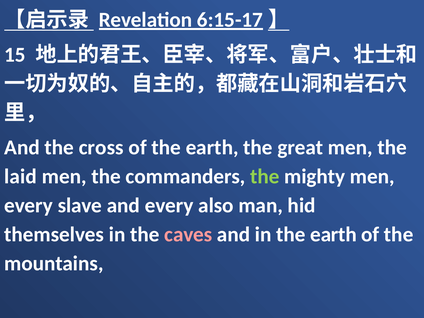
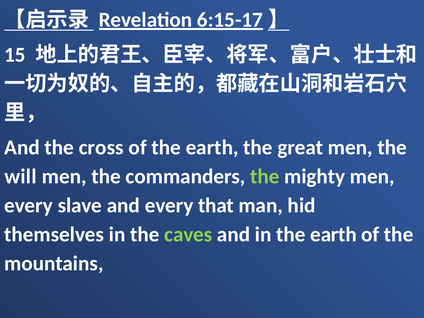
laid: laid -> will (21, 177)
also: also -> that (216, 206)
caves colour: pink -> light green (188, 235)
